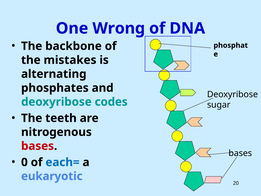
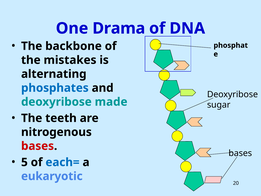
Wrong: Wrong -> Drama (119, 28)
phosphates colour: black -> blue (55, 88)
codes: codes -> made (111, 102)
0: 0 -> 5 (24, 162)
